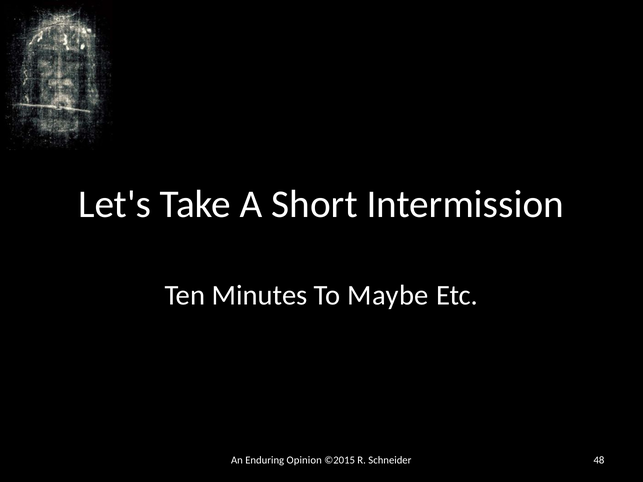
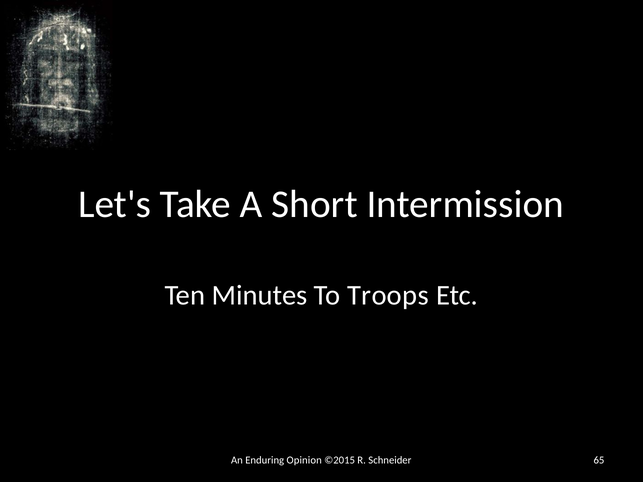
Maybe: Maybe -> Troops (388, 296)
48: 48 -> 65 (599, 460)
